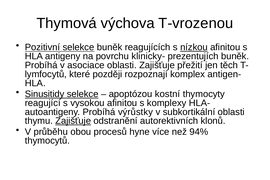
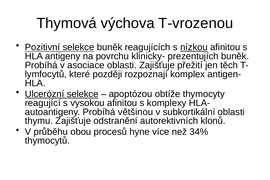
Sinusitidy: Sinusitidy -> Ulcerózní (45, 94)
kostní: kostní -> obtíže (168, 94)
výrůstky: výrůstky -> většinou (135, 112)
Zajišťuje underline: present -> none (73, 121)
94%: 94% -> 34% (199, 132)
